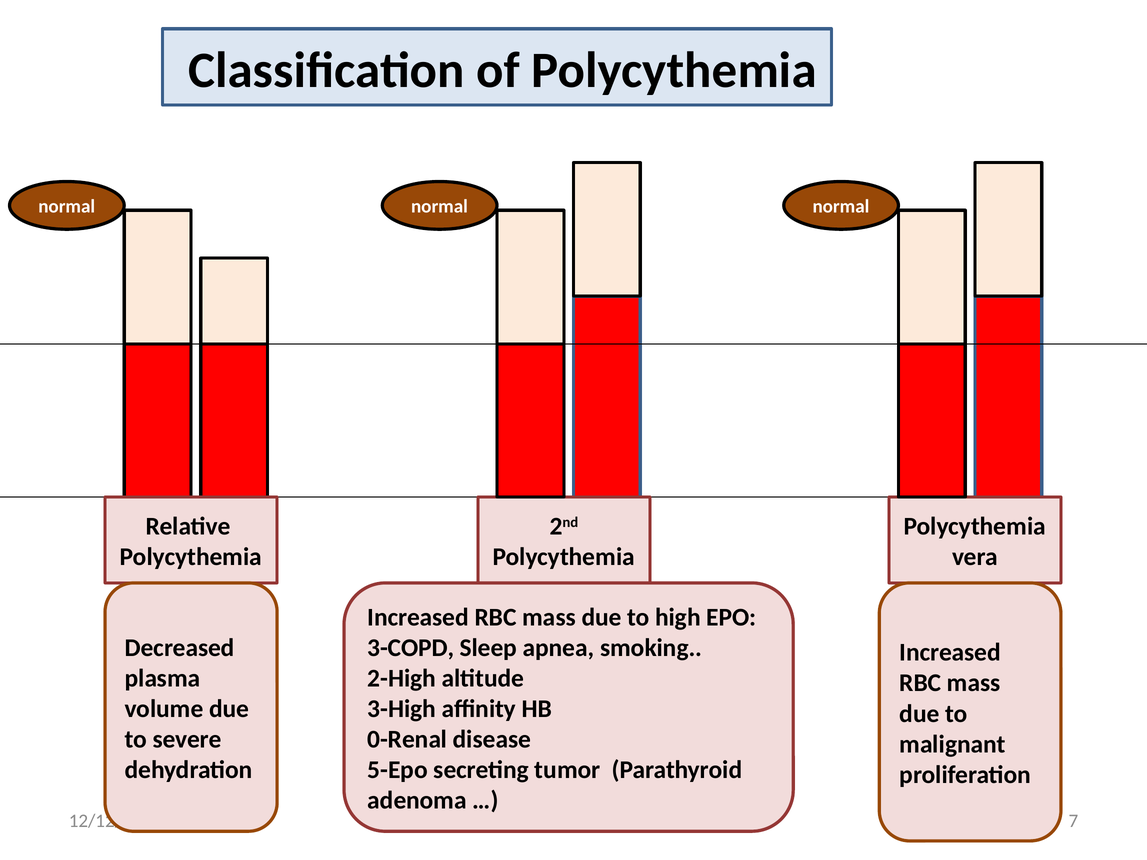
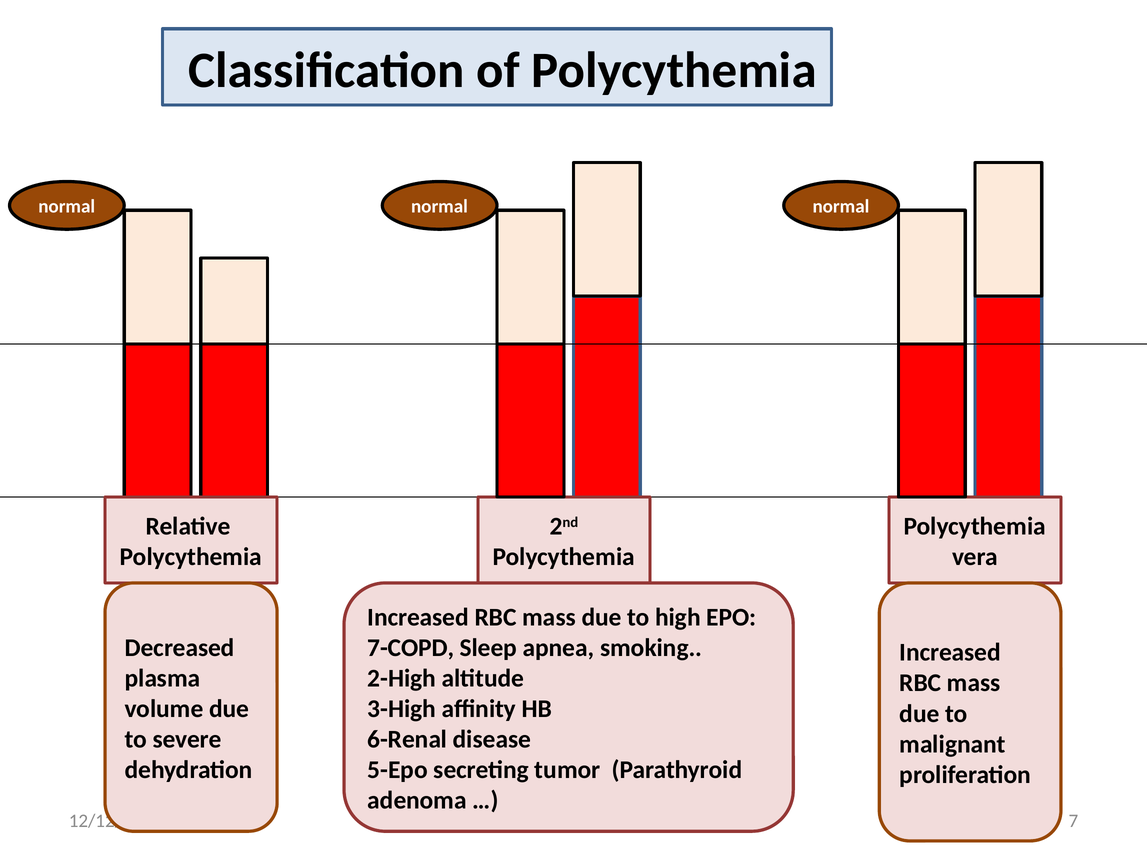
3-COPD: 3-COPD -> 7-COPD (411, 648)
0-Renal: 0-Renal -> 6-Renal (407, 740)
